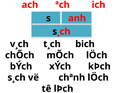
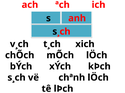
bich: bich -> xich (85, 44)
